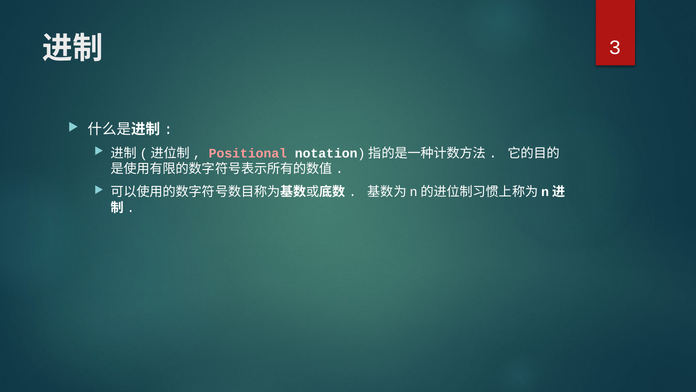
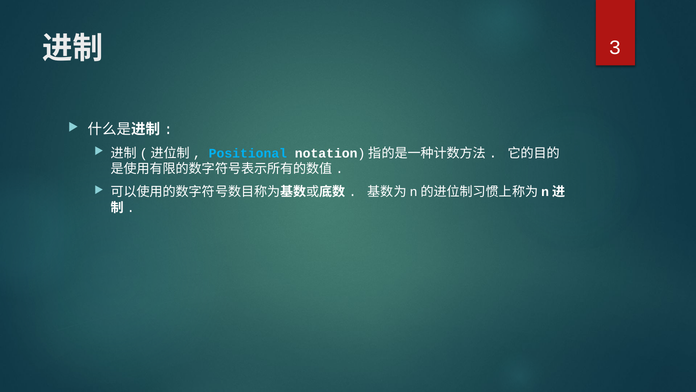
Positional colour: pink -> light blue (248, 153)
